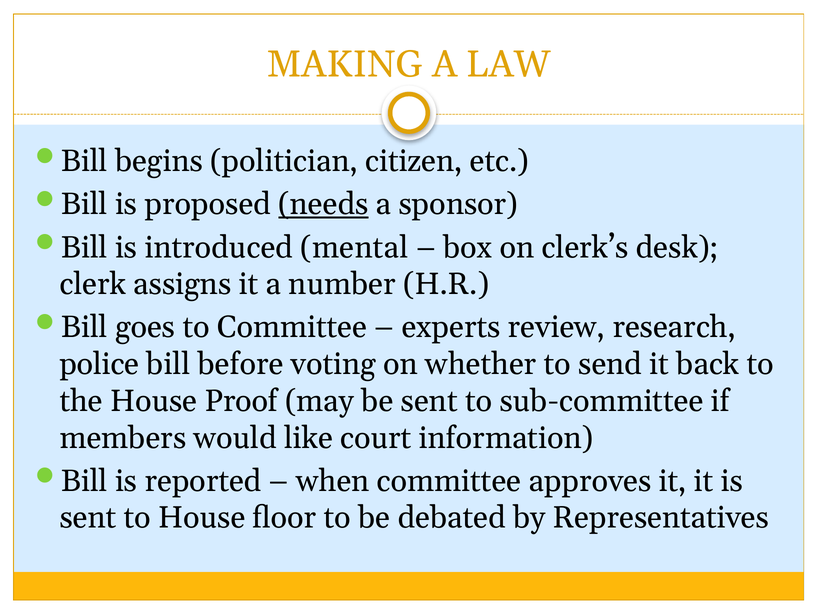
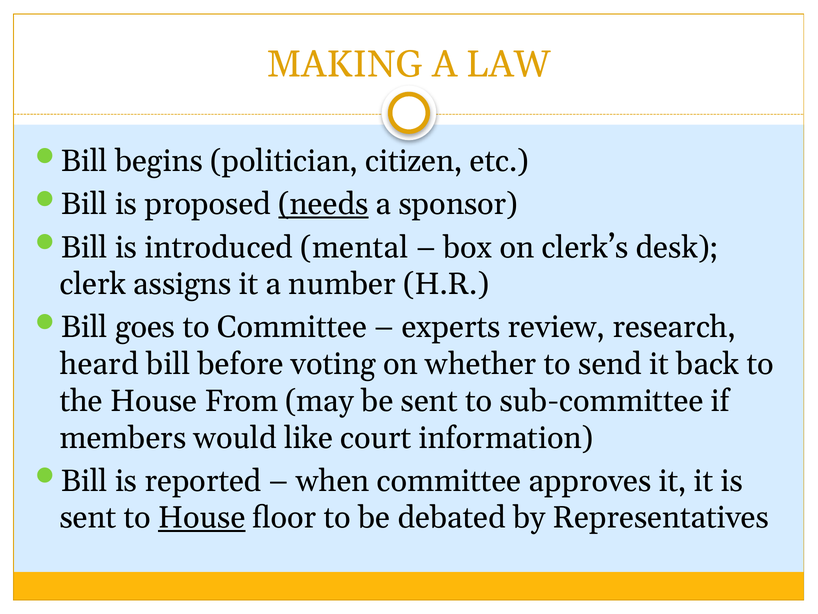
police: police -> heard (99, 364)
Proof: Proof -> From (241, 401)
House underline: none -> present (202, 517)
